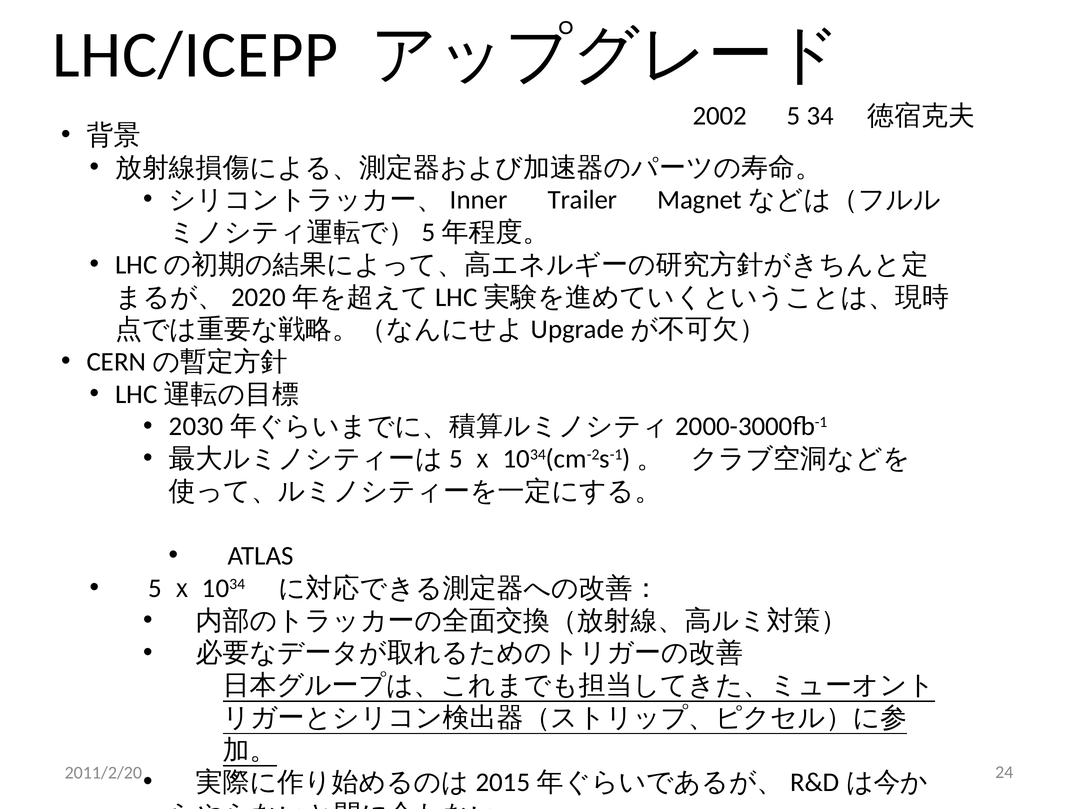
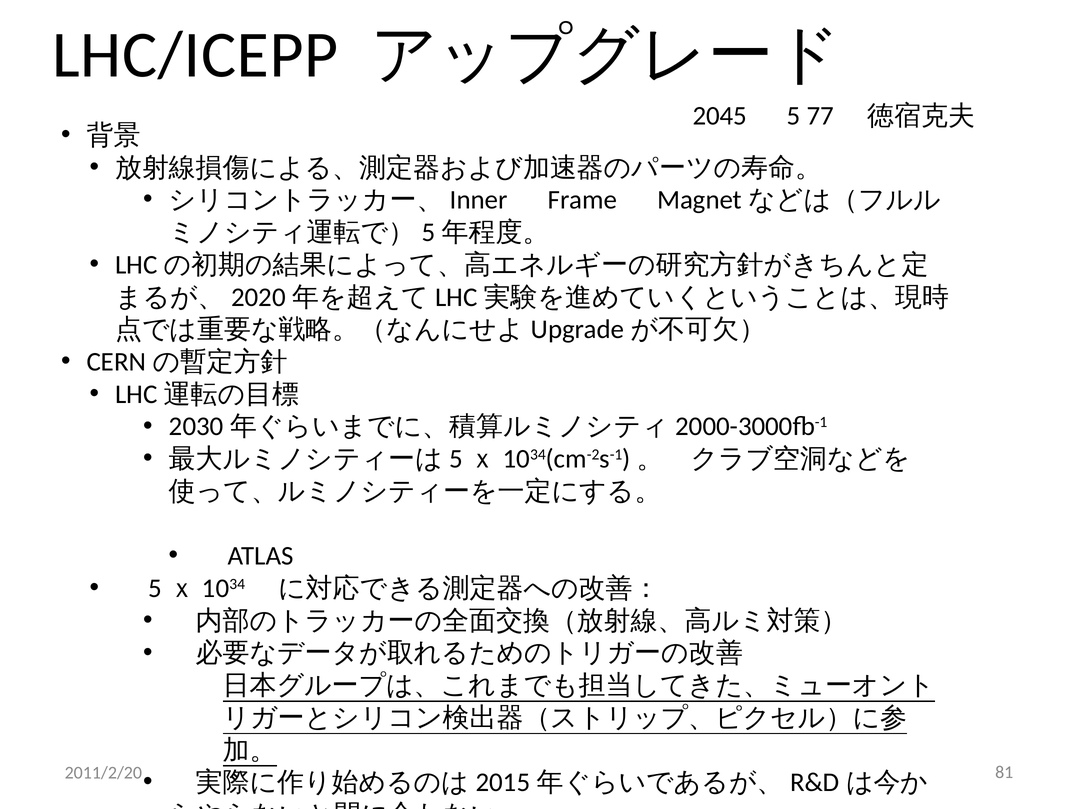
2002: 2002 -> 2045 (720, 116)
34: 34 -> 77 (820, 116)
Trailer: Trailer -> Frame (582, 200)
24: 24 -> 81 (1004, 772)
